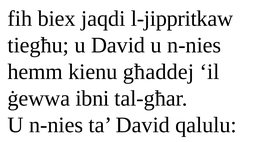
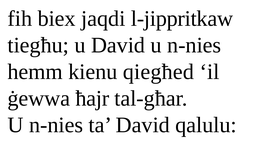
għaddej: għaddej -> qiegħed (158, 72)
ibni: ibni -> ħajr (92, 98)
